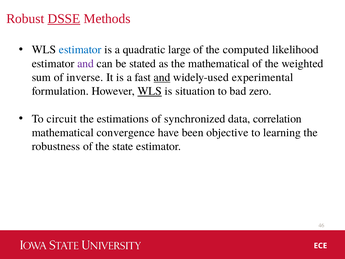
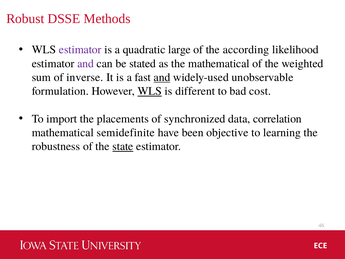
DSSE underline: present -> none (64, 19)
estimator colour: blue -> purple (80, 50)
computed: computed -> according (246, 50)
experimental: experimental -> unobservable (263, 77)
situation: situation -> different (195, 91)
zero: zero -> cost (260, 91)
circuit: circuit -> import (62, 119)
estimations: estimations -> placements (123, 119)
convergence: convergence -> semidefinite (126, 132)
state underline: none -> present (123, 146)
